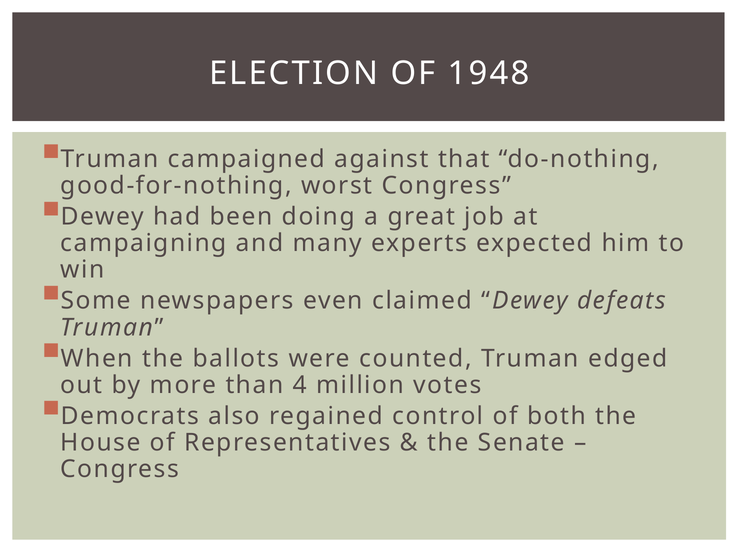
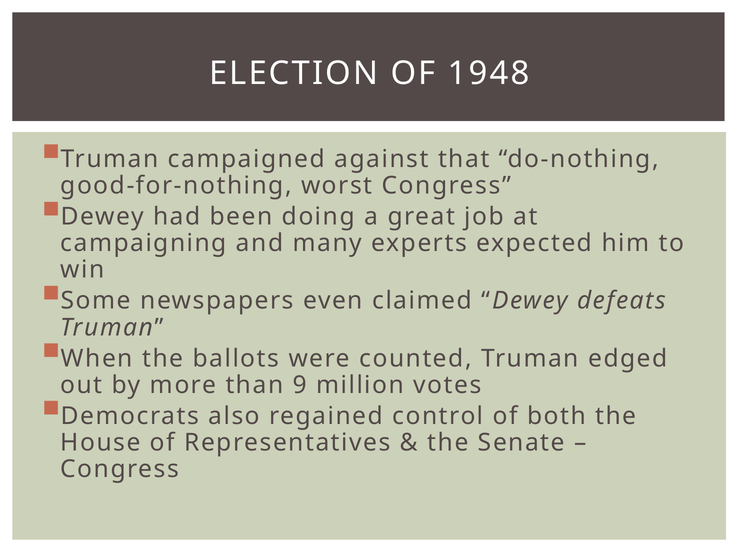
4: 4 -> 9 (300, 385)
